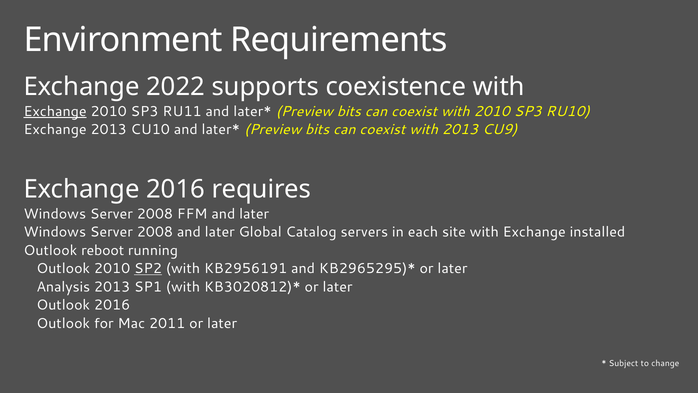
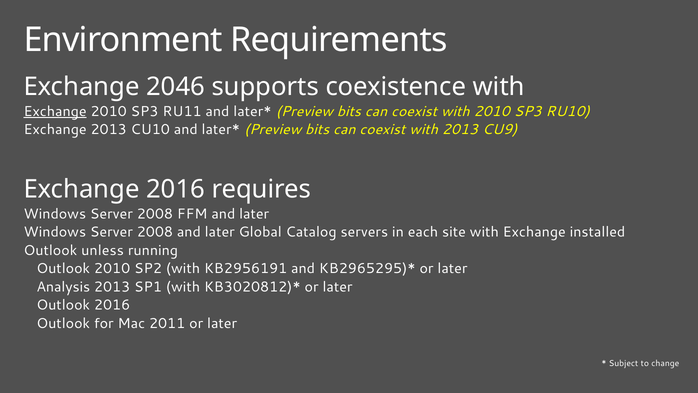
2022: 2022 -> 2046 (176, 87)
reboot: reboot -> unless (103, 250)
SP2 underline: present -> none (148, 268)
